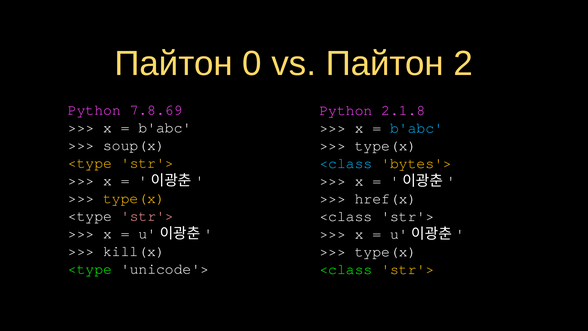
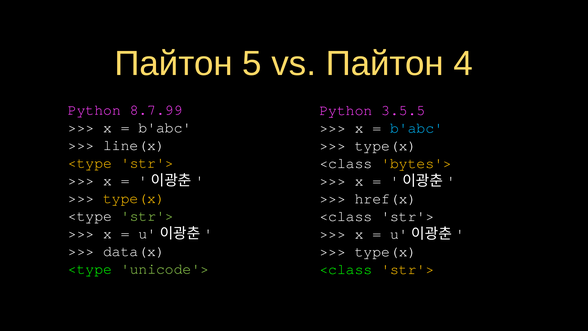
0: 0 -> 5 (252, 63)
2: 2 -> 4 (463, 63)
7.8.69: 7.8.69 -> 8.7.99 (156, 110)
2.1.8: 2.1.8 -> 3.5.5 (403, 110)
soup(x: soup(x -> line(x (134, 145)
<class colour: light blue -> white (346, 163)
str'> colour: pink -> light green (147, 216)
kill(x: kill(x -> data(x (134, 251)
unicode'> colour: white -> light green (165, 269)
